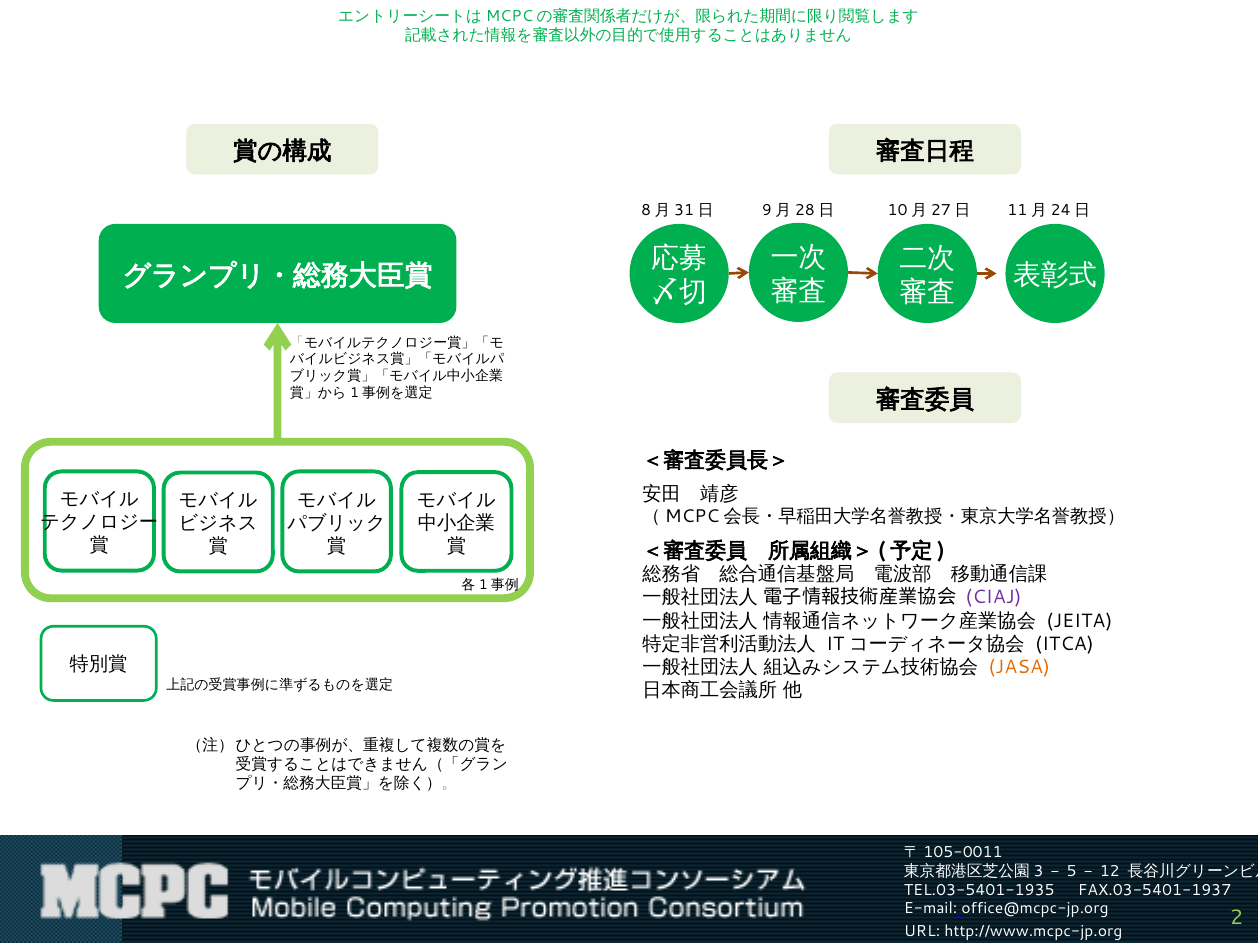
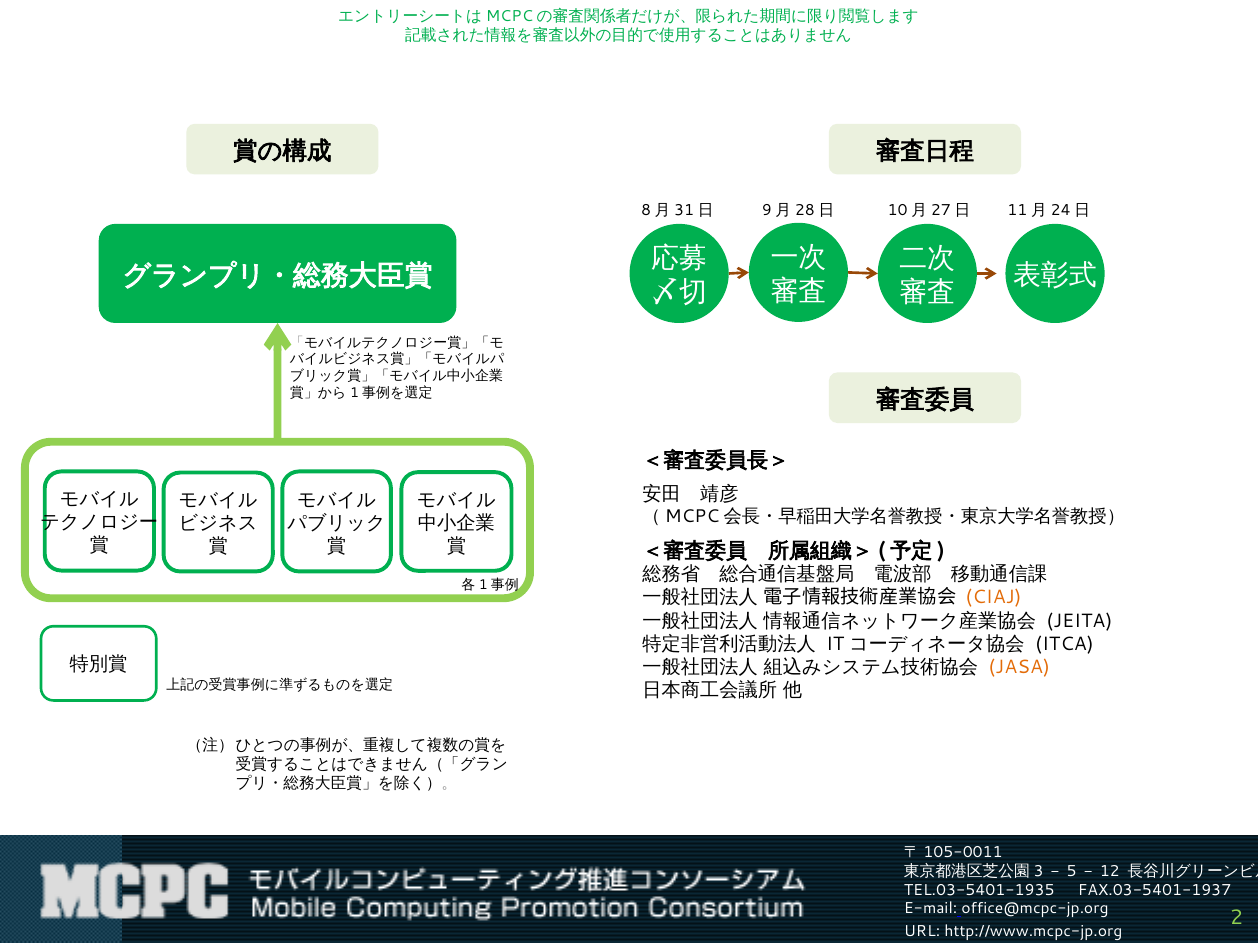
CIAJ colour: purple -> orange (994, 598)
